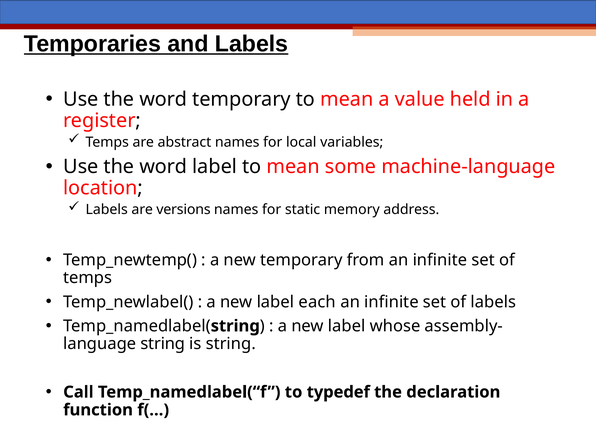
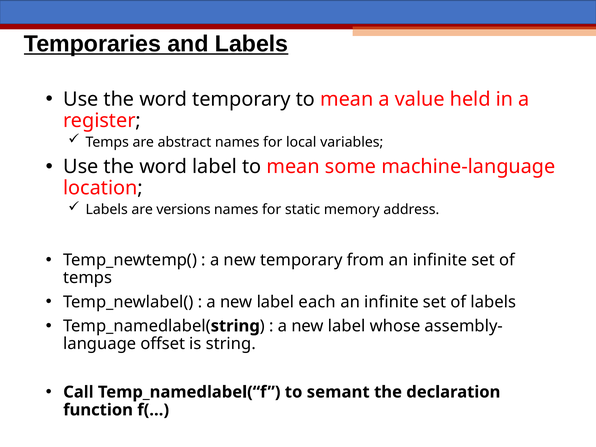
string: string -> offset (163, 344)
typedef: typedef -> semant (338, 392)
